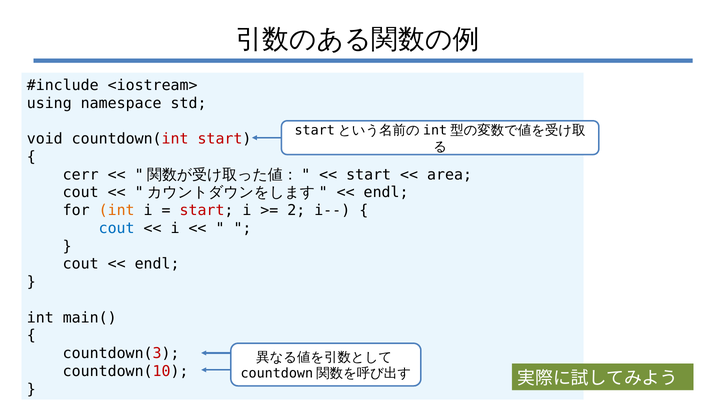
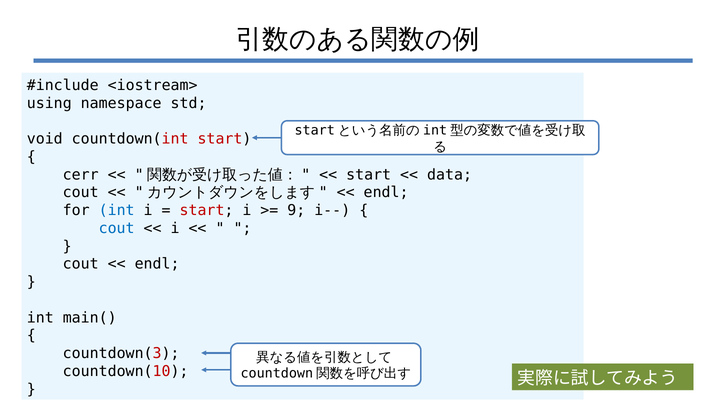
area: area -> data (450, 175)
int colour: orange -> blue (117, 210)
2: 2 -> 9 (296, 210)
